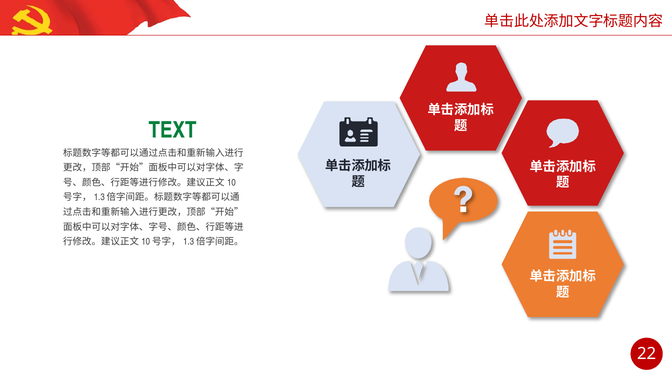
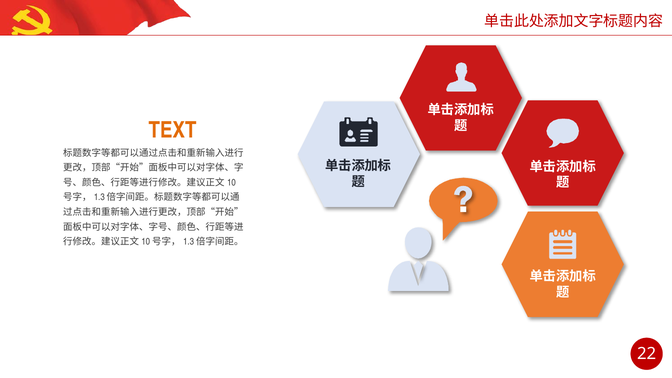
TEXT colour: green -> orange (173, 130)
